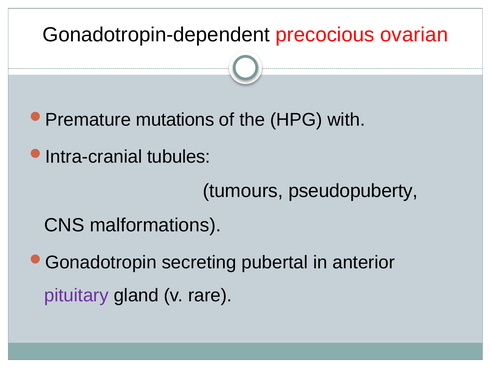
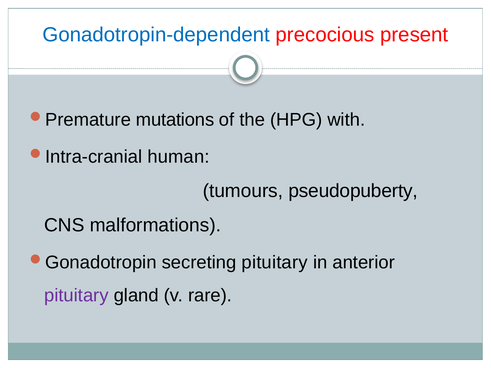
Gonadotropin-dependent colour: black -> blue (156, 35)
ovarian: ovarian -> present (414, 35)
tubules: tubules -> human (178, 157)
secreting pubertal: pubertal -> pituitary (275, 263)
